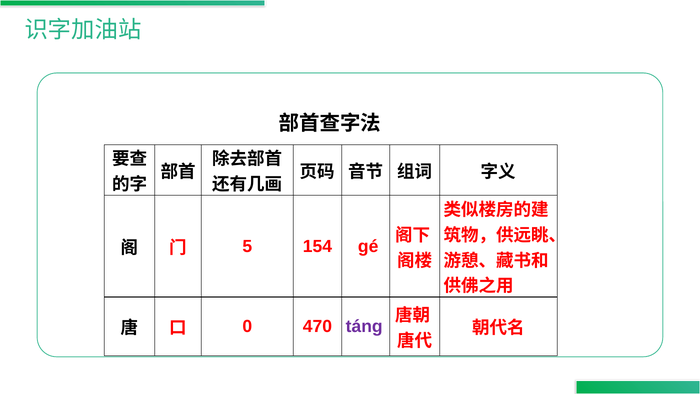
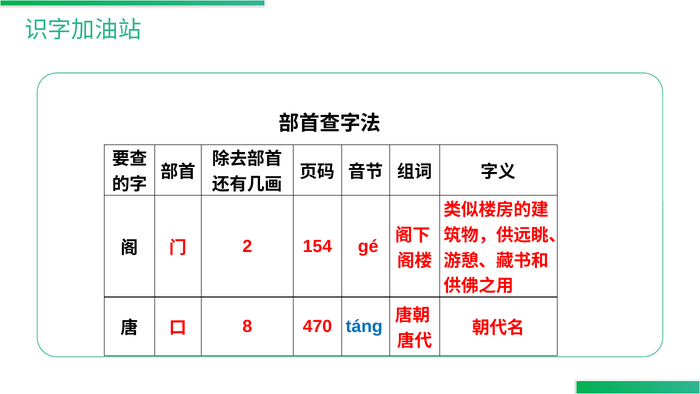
5: 5 -> 2 (247, 246)
0: 0 -> 8 (247, 326)
táng colour: purple -> blue (364, 326)
